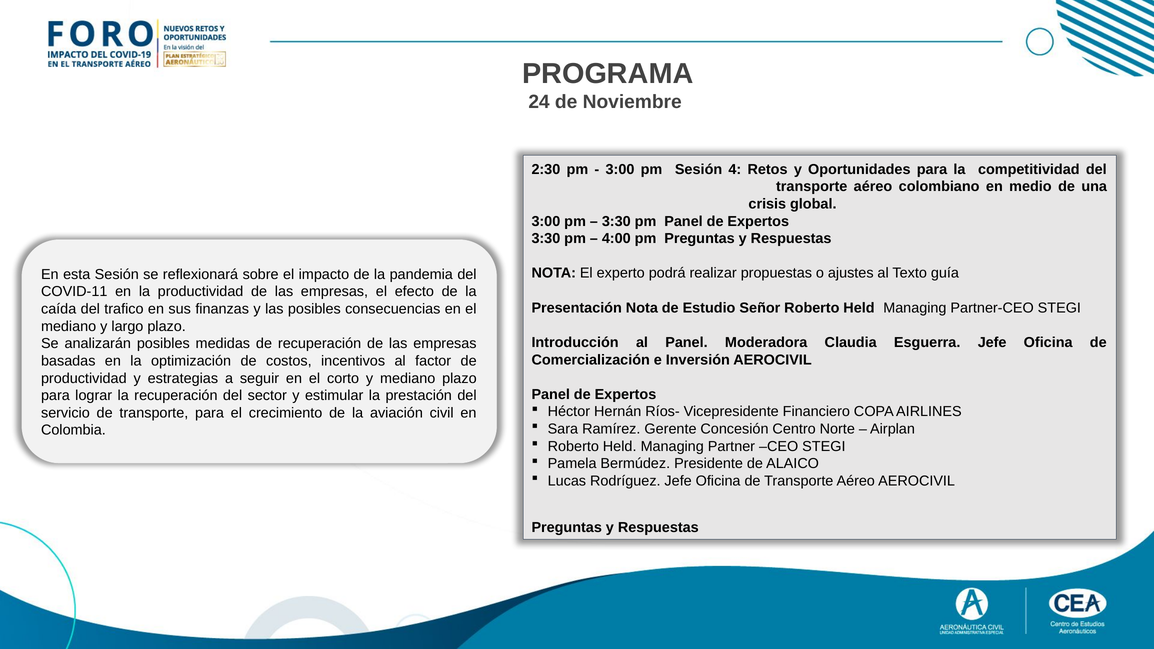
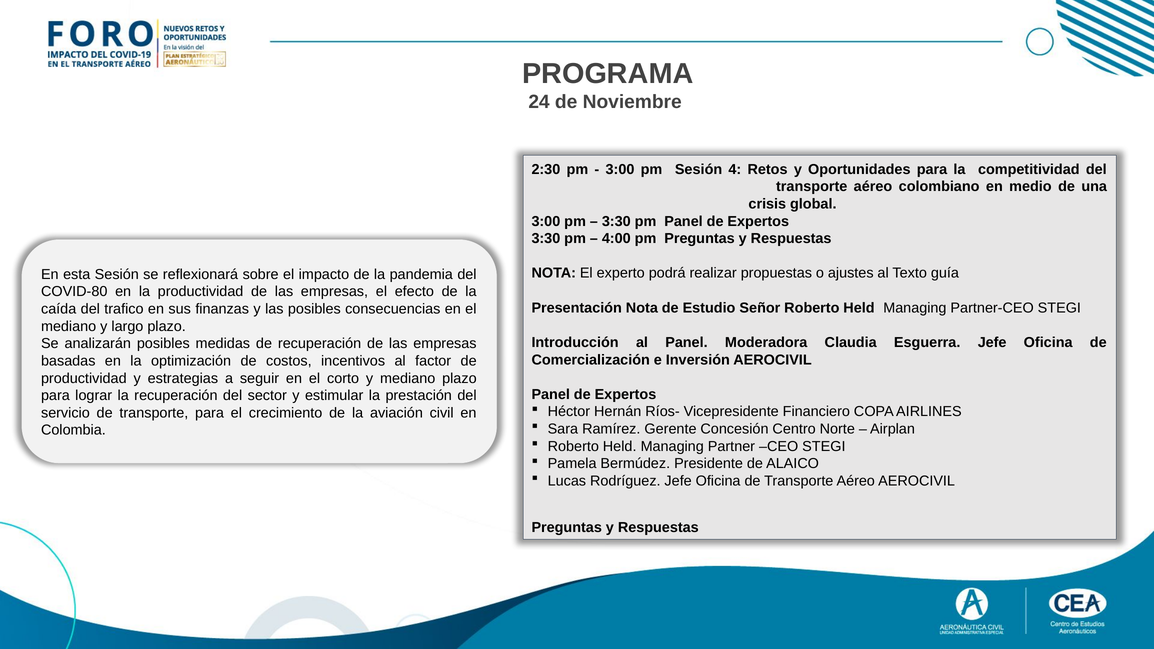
COVID-11: COVID-11 -> COVID-80 (74, 292)
